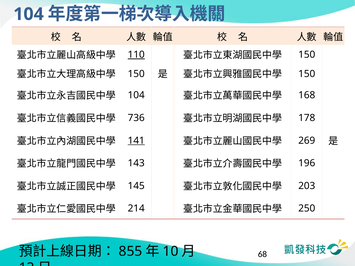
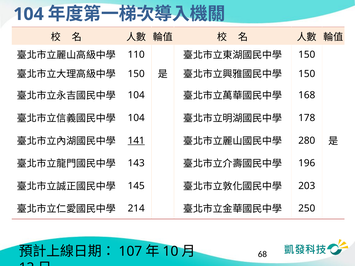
110 underline: present -> none (136, 55)
736: 736 -> 104 (136, 118)
269: 269 -> 280 (307, 141)
855: 855 -> 107 (130, 252)
